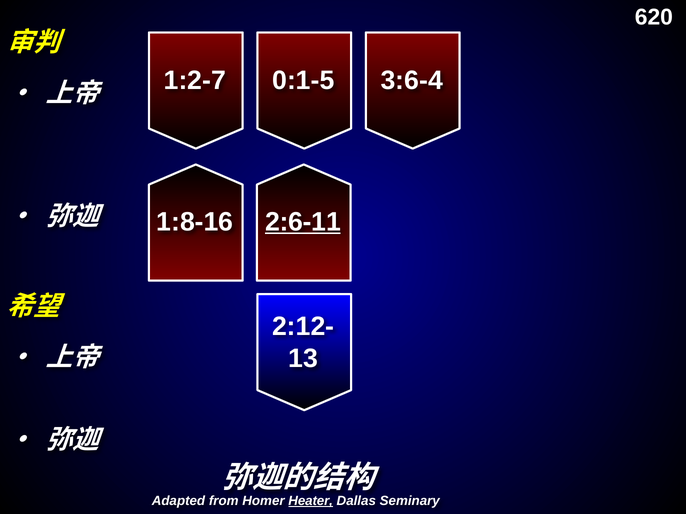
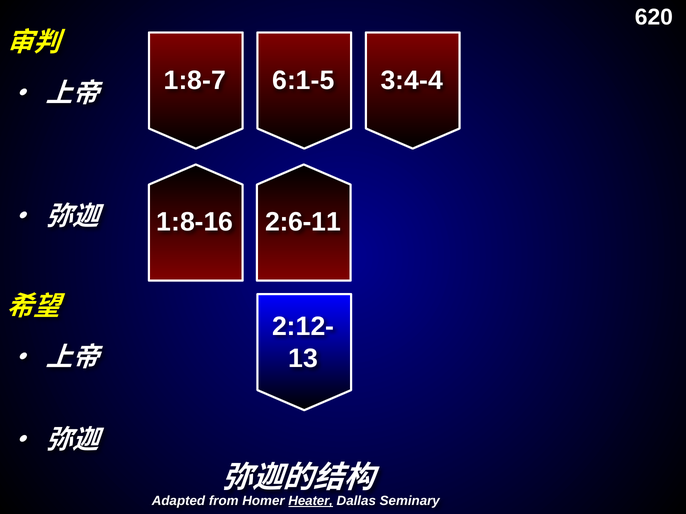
1:2-7: 1:2-7 -> 1:8-7 (195, 81)
0:1-5: 0:1-5 -> 6:1-5 (303, 81)
3:6-4: 3:6-4 -> 3:4-4 (412, 81)
2:6-11 underline: present -> none (303, 222)
